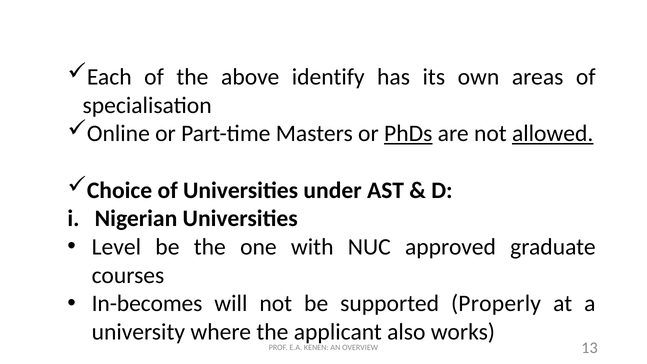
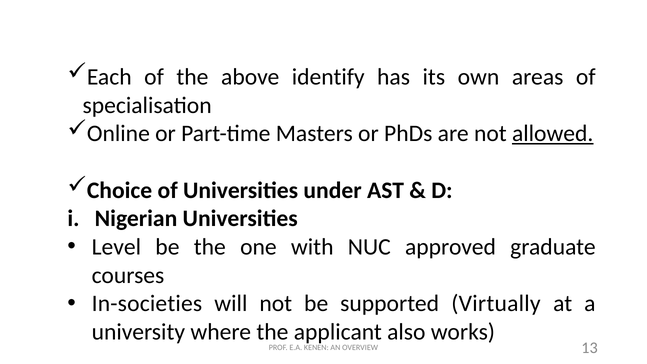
PhDs underline: present -> none (408, 134)
In-becomes: In-becomes -> In-societies (147, 303)
Properly: Properly -> Virtually (496, 303)
